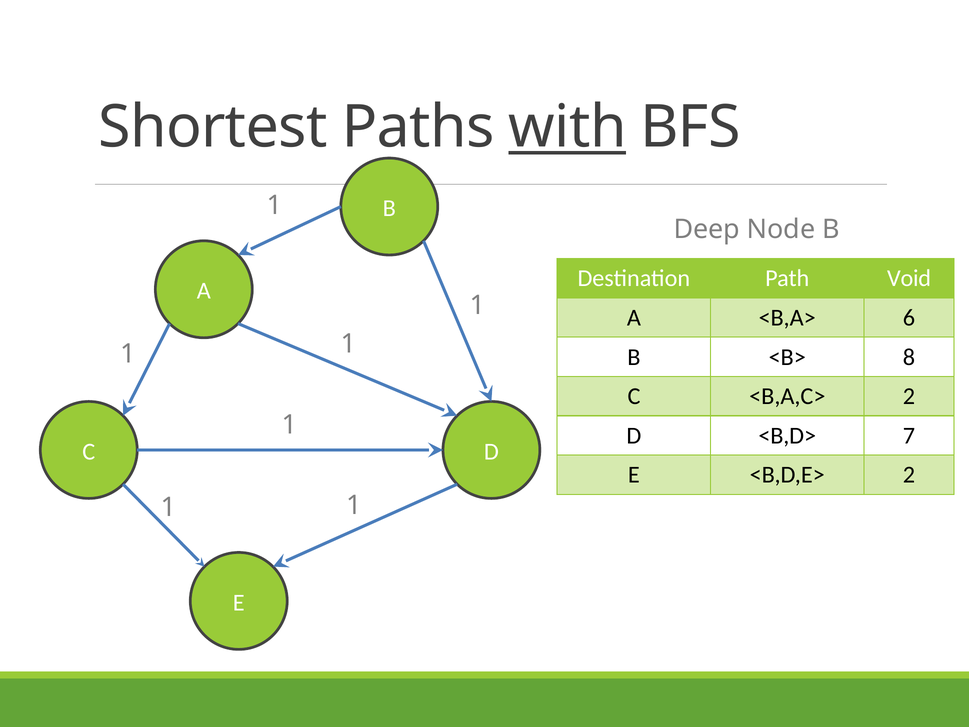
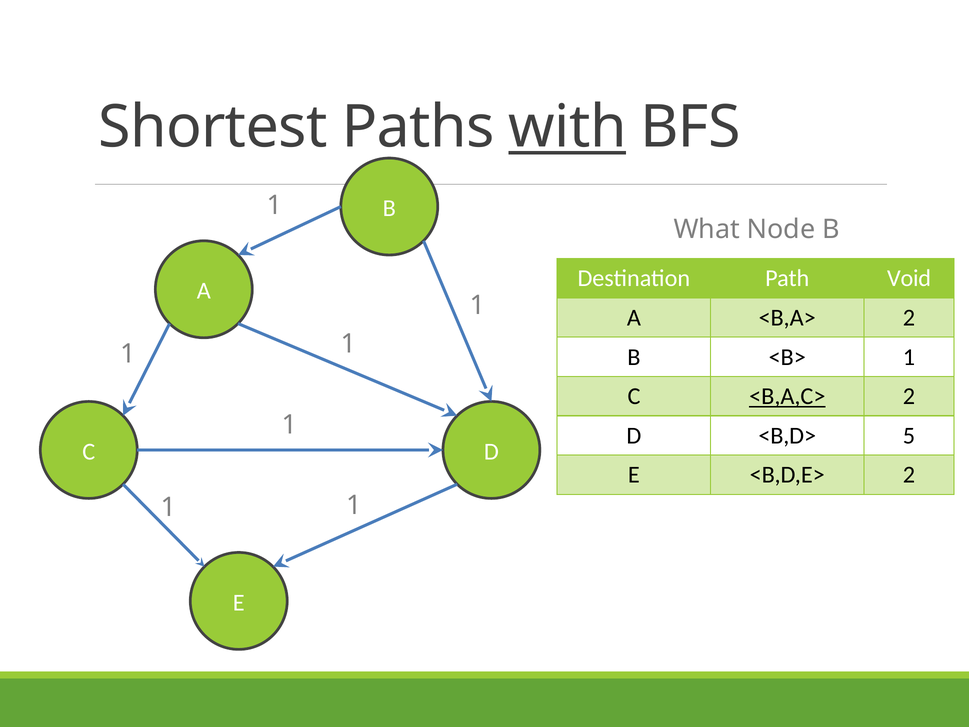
Deep: Deep -> What (707, 229)
<B,A> 6: 6 -> 2 (909, 318)
<B> 8: 8 -> 1 (909, 357)
<B,A,C> underline: none -> present (787, 396)
7: 7 -> 5 (909, 435)
